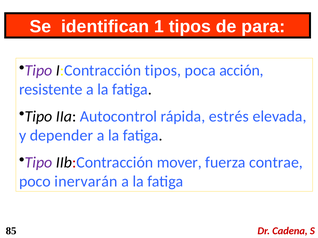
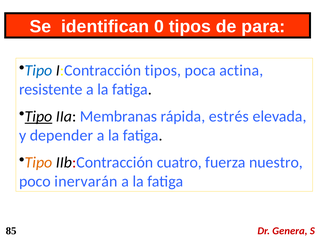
1: 1 -> 0 (159, 27)
Tipo colour: purple -> blue (38, 71)
acción: acción -> actina (241, 71)
Tipo underline: none -> present (38, 117)
Autocontrol: Autocontrol -> Membranas (119, 117)
Tipo colour: purple -> orange (38, 163)
mover: mover -> cuatro (179, 163)
contrae: contrae -> nuestro (276, 163)
Cadena: Cadena -> Genera (290, 231)
